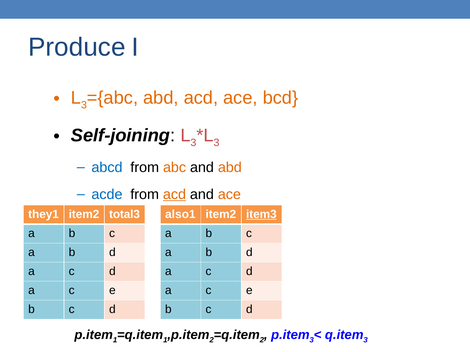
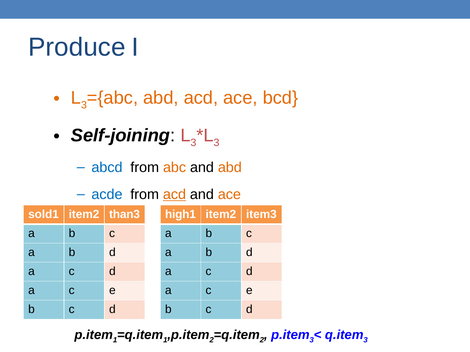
they1: they1 -> sold1 (44, 214)
total3: total3 -> than3 (125, 214)
also1: also1 -> high1 (180, 214)
item3 underline: present -> none (261, 214)
